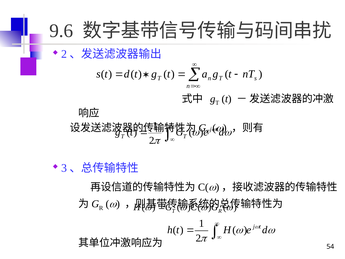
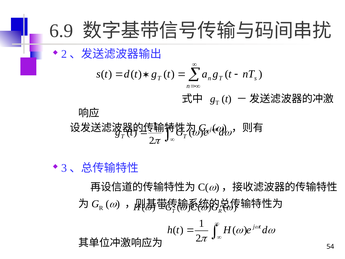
9.6: 9.6 -> 6.9 (61, 31)
